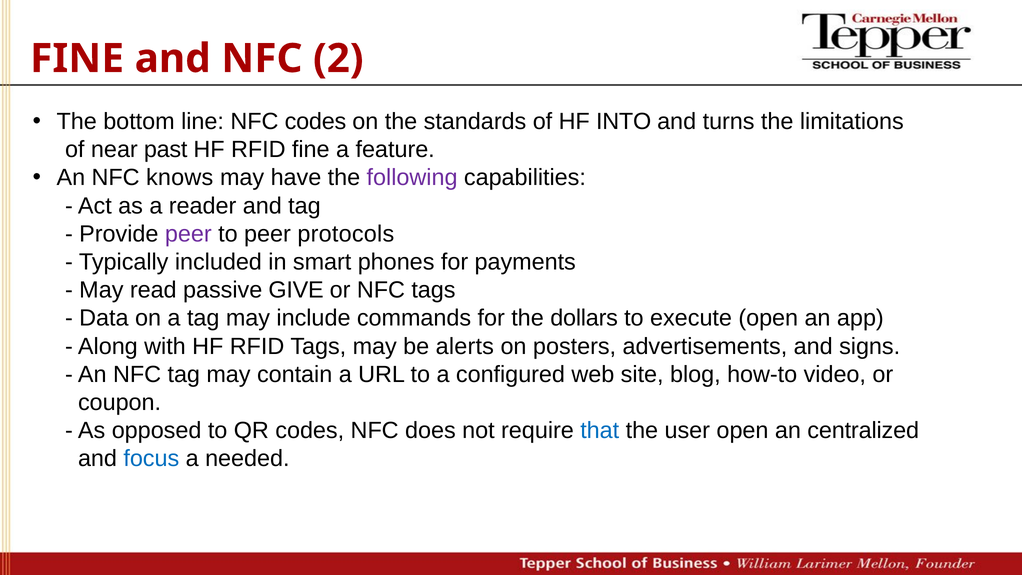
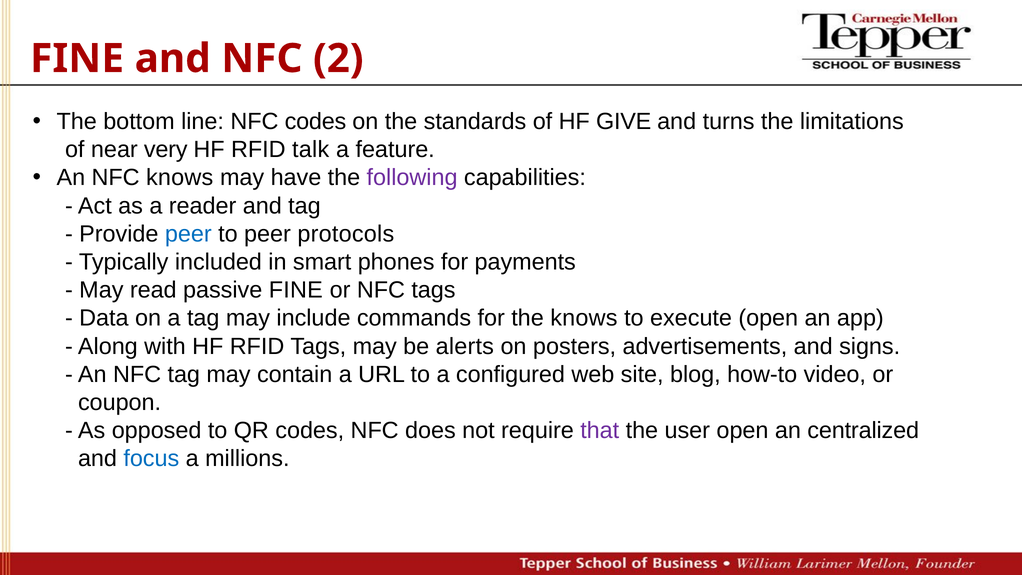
INTO: INTO -> GIVE (624, 122)
past: past -> very (166, 150)
RFID fine: fine -> talk (311, 150)
peer colour: purple -> blue (188, 234)
passive GIVE: GIVE -> FINE (296, 290)
the dollars: dollars -> knows (584, 318)
that colour: blue -> purple (600, 431)
needed: needed -> millions (247, 459)
